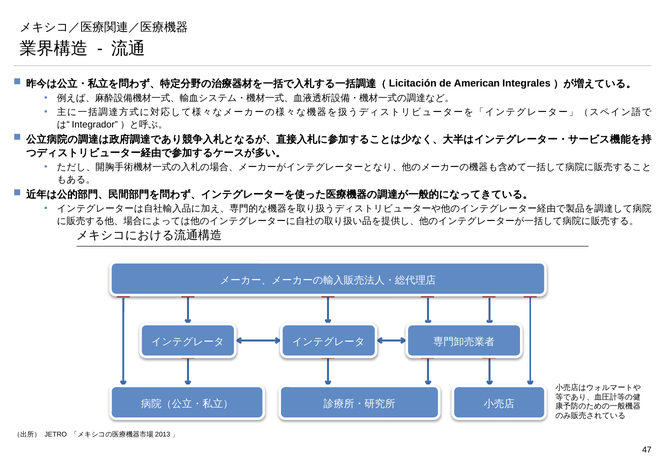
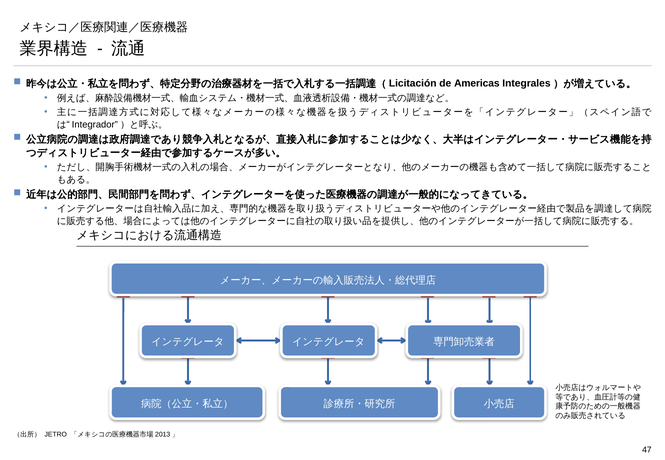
American: American -> Americas (477, 84)
